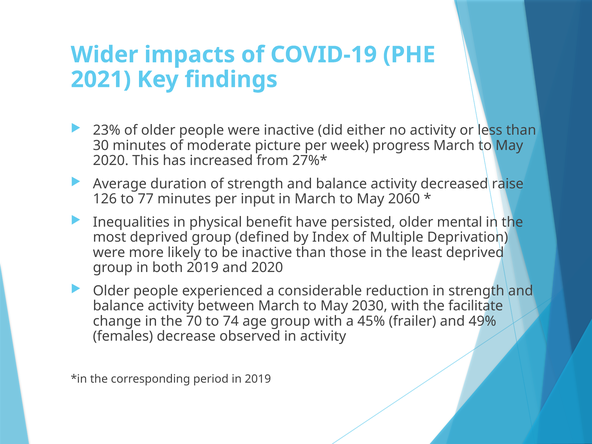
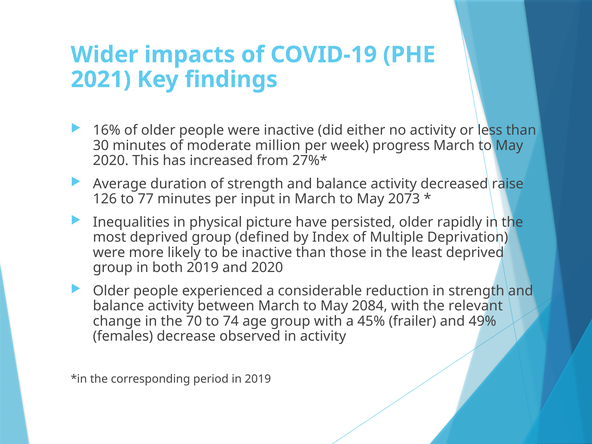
23%: 23% -> 16% (107, 130)
picture: picture -> million (278, 145)
2060: 2060 -> 2073 (404, 199)
benefit: benefit -> picture (269, 222)
mental: mental -> rapidly (460, 222)
2030: 2030 -> 2084 (370, 306)
facilitate: facilitate -> relevant (476, 306)
